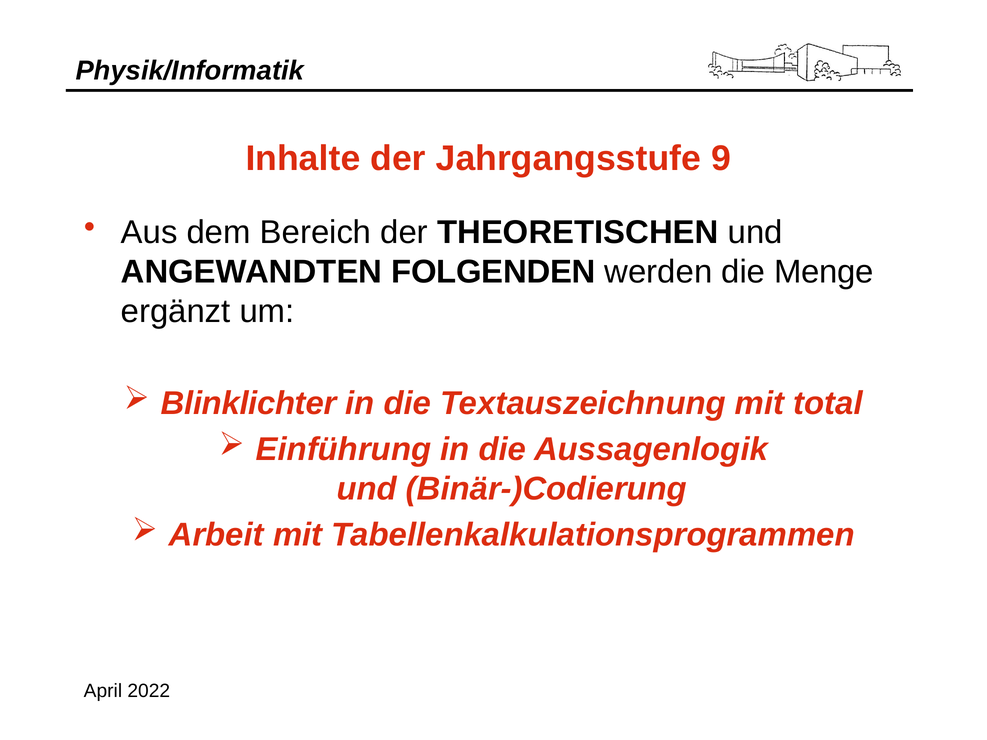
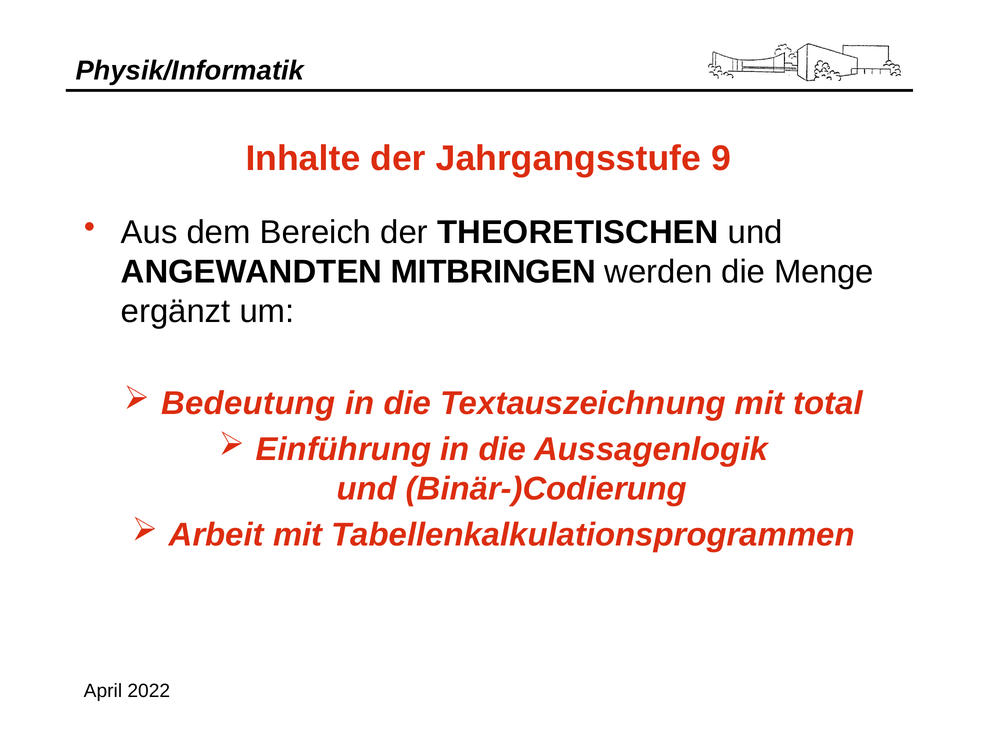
FOLGENDEN: FOLGENDEN -> MITBRINGEN (493, 272)
Blinklichter: Blinklichter -> Bedeutung (248, 404)
